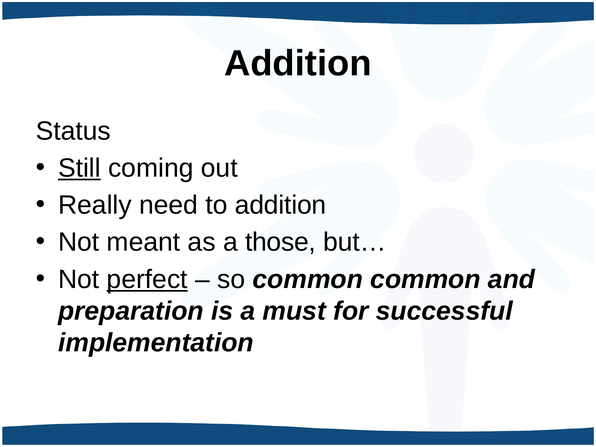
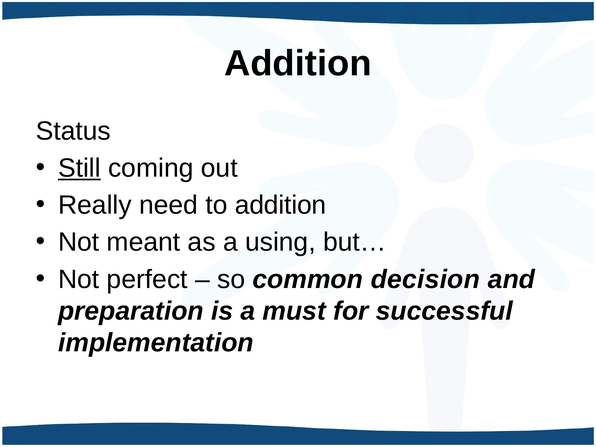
those: those -> using (280, 242)
perfect underline: present -> none (147, 279)
common common: common -> decision (425, 279)
